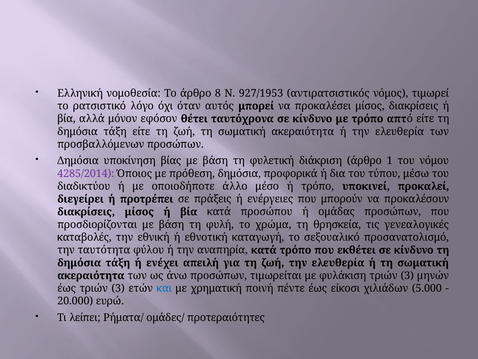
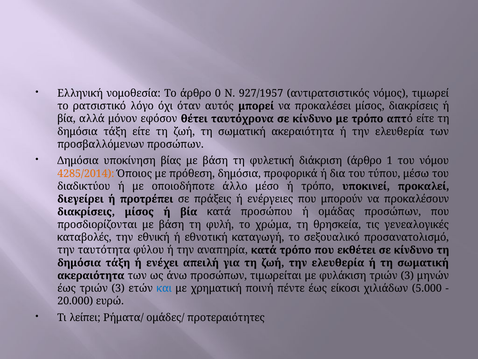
8: 8 -> 0 (218, 93)
927/1953: 927/1953 -> 927/1957 (261, 93)
4285/2014 colour: purple -> orange (86, 173)
